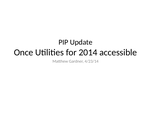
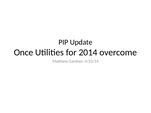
accessible: accessible -> overcome (118, 52)
